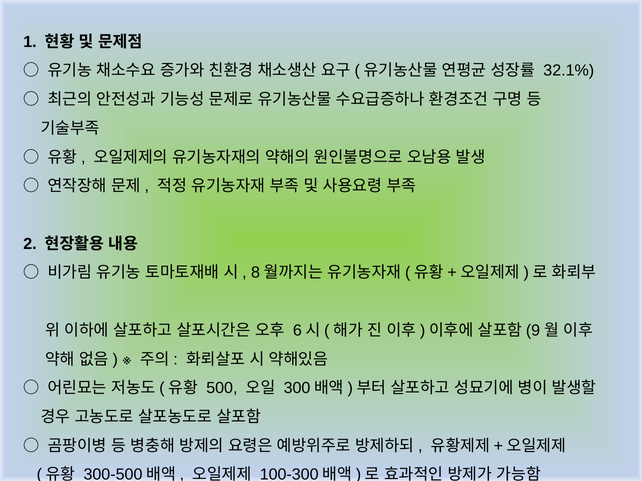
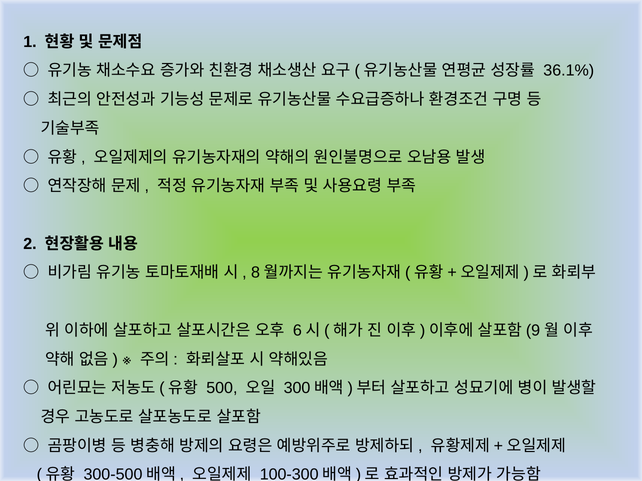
32.1%: 32.1% -> 36.1% (569, 71)
